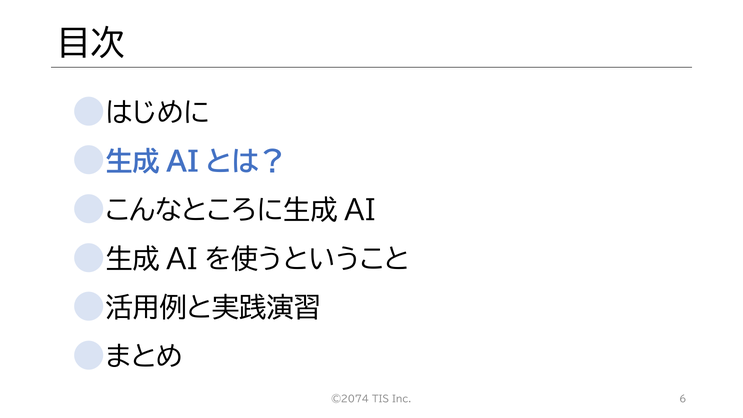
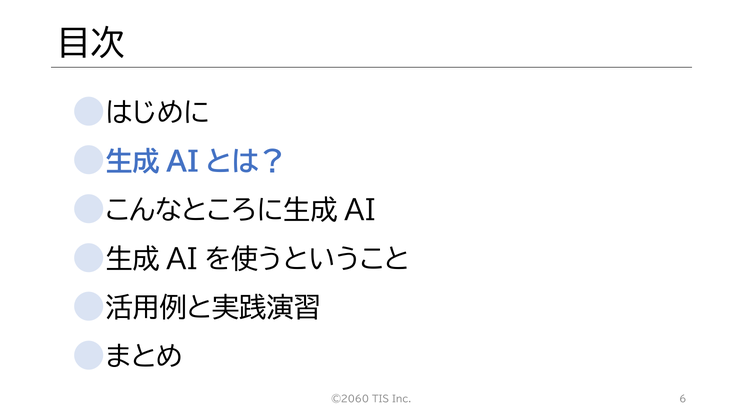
©2074: ©2074 -> ©2060 (350, 399)
